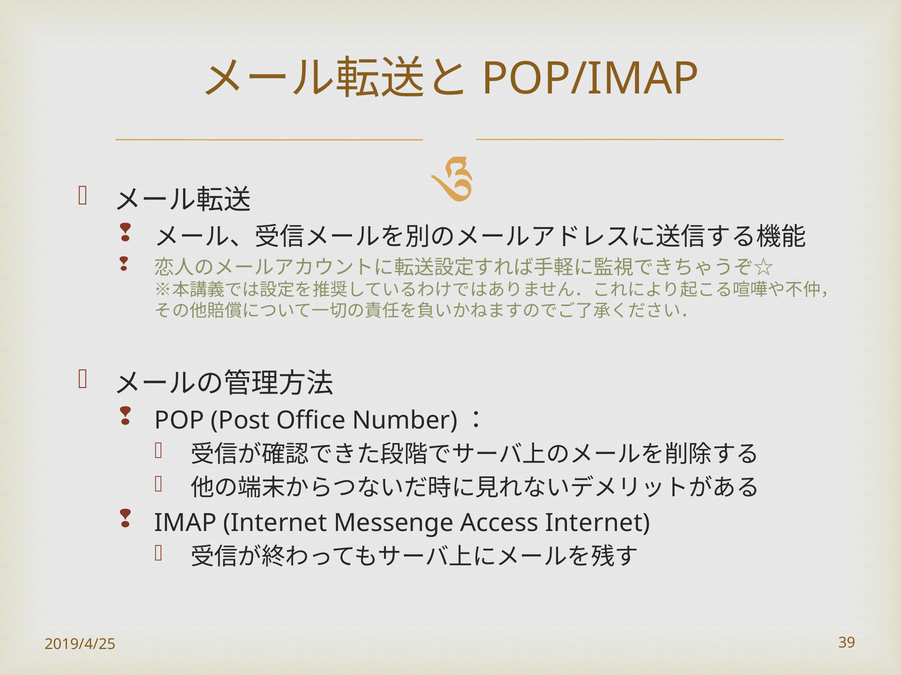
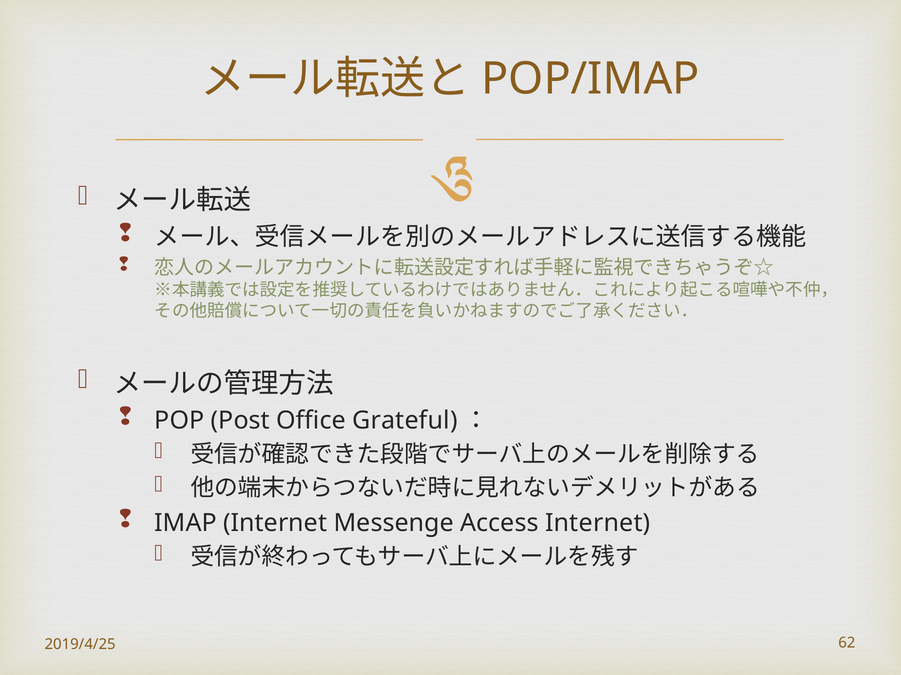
Number: Number -> Grateful (405, 421)
39: 39 -> 62 (847, 644)
